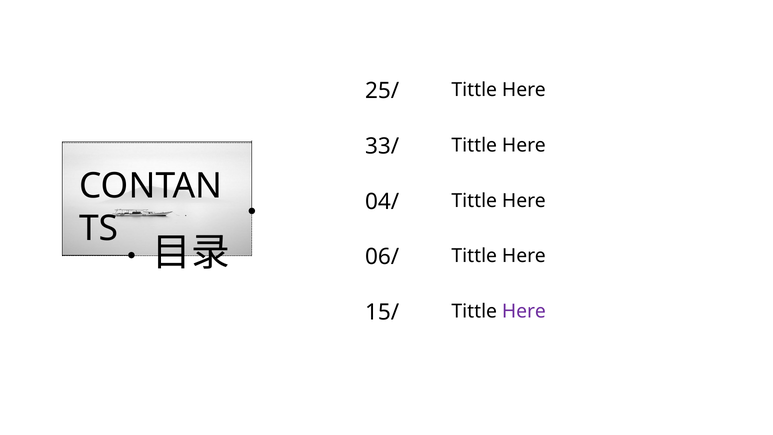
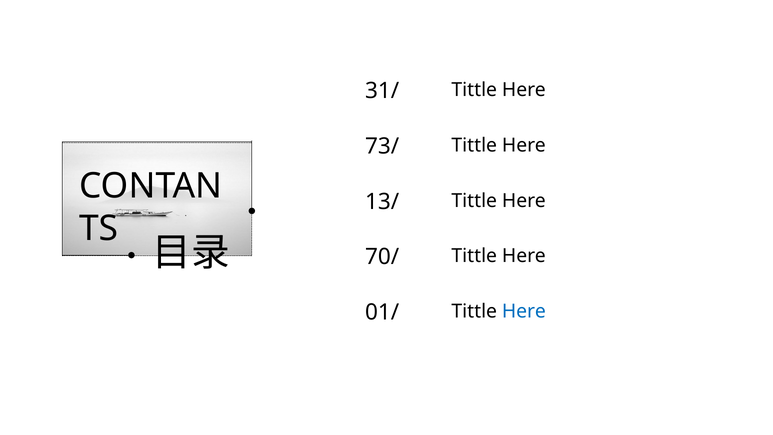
25/: 25/ -> 31/ (382, 91)
33/: 33/ -> 73/ (382, 146)
04/: 04/ -> 13/ (382, 202)
06/: 06/ -> 70/ (382, 257)
15/: 15/ -> 01/ (382, 312)
Here colour: purple -> blue (524, 311)
